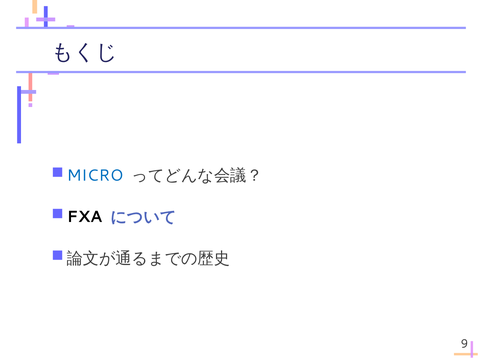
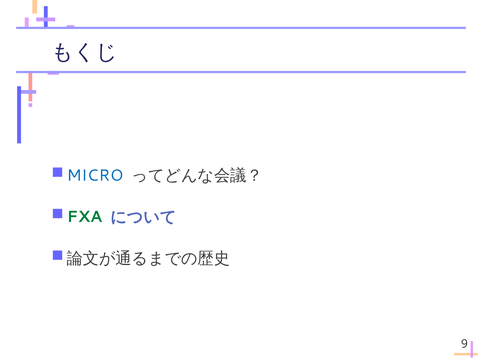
FXA colour: black -> green (84, 217)
